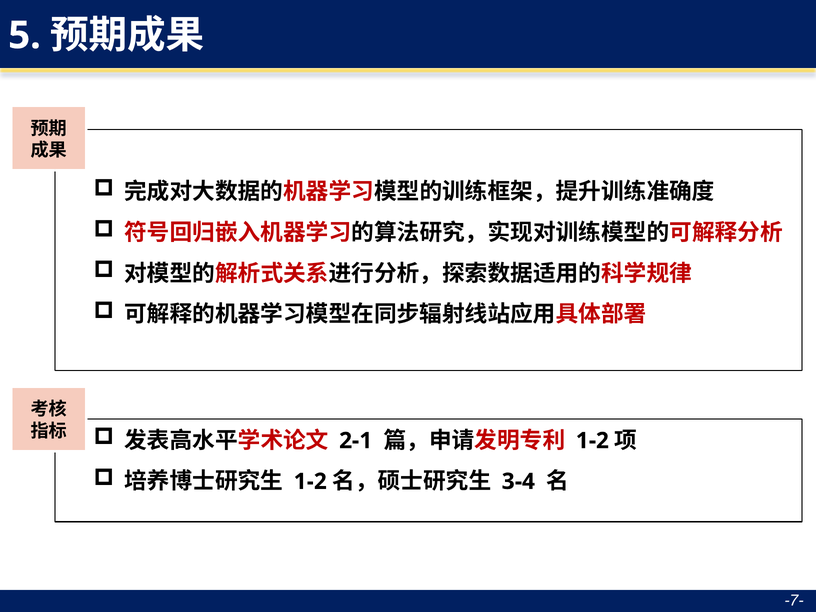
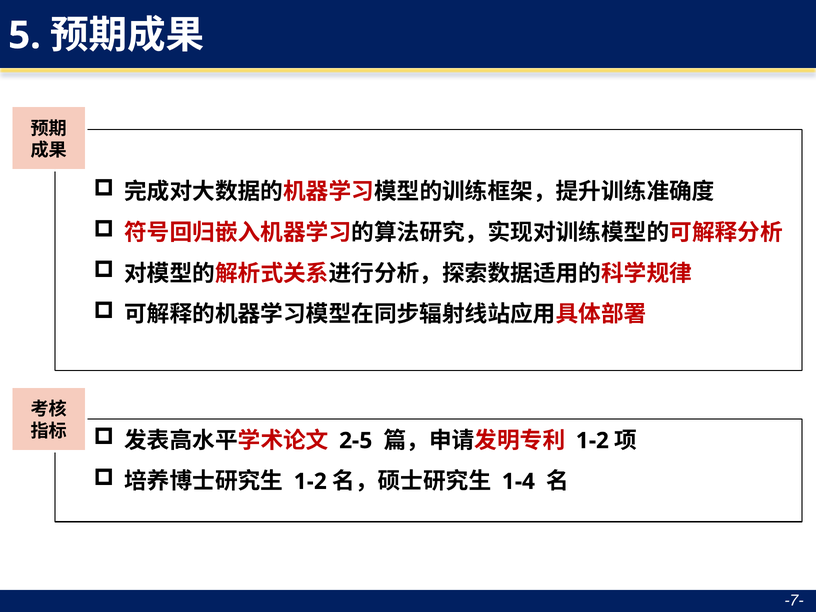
2-1: 2-1 -> 2-5 (356, 441)
3-4: 3-4 -> 1-4 (518, 481)
